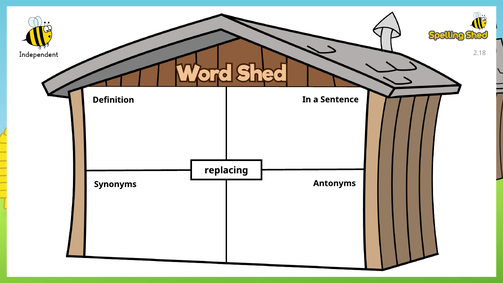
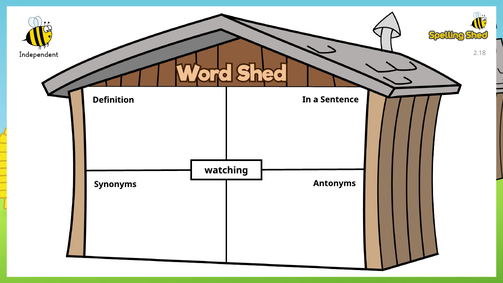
replacing: replacing -> watching (226, 170)
